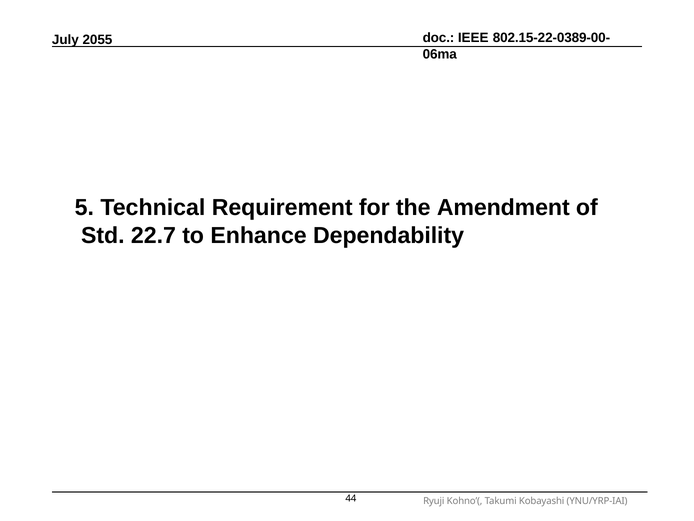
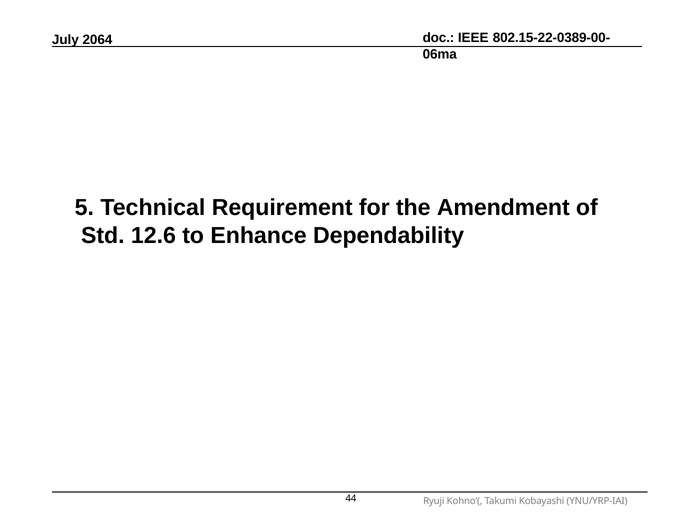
2055: 2055 -> 2064 (97, 40)
22.7: 22.7 -> 12.6 (153, 235)
